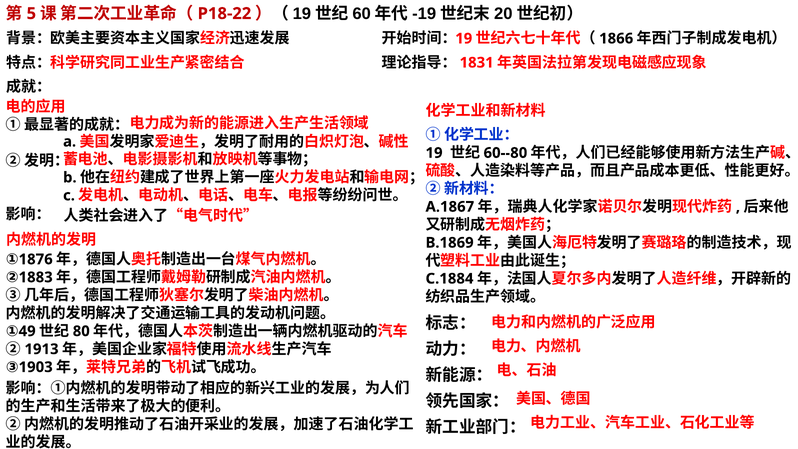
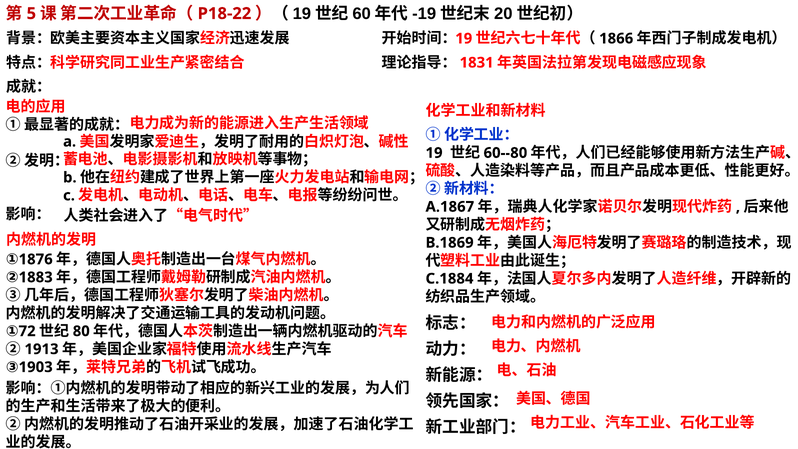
49: 49 -> 72 (27, 331)
